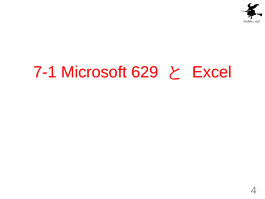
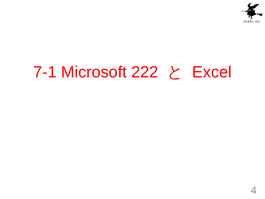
629: 629 -> 222 (145, 72)
